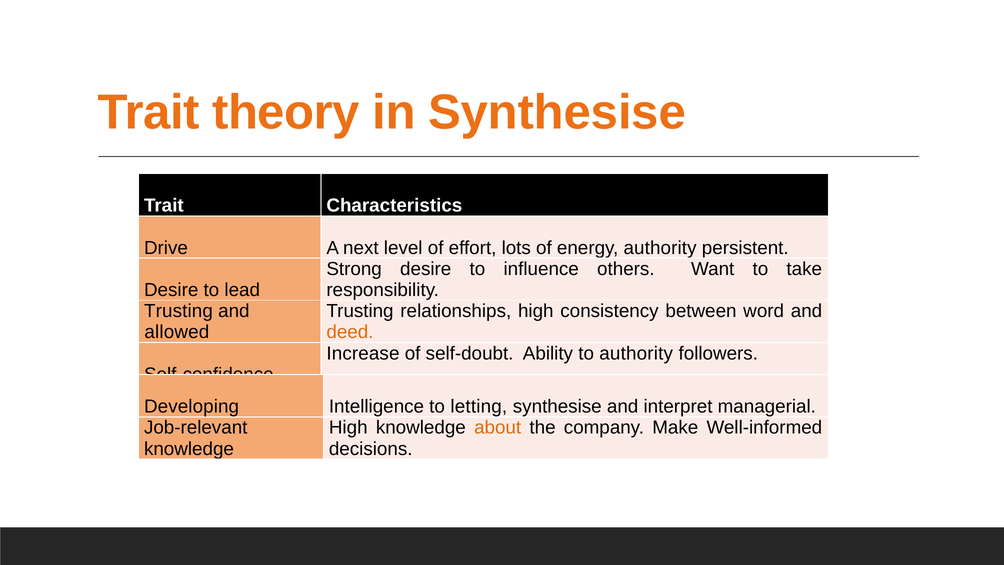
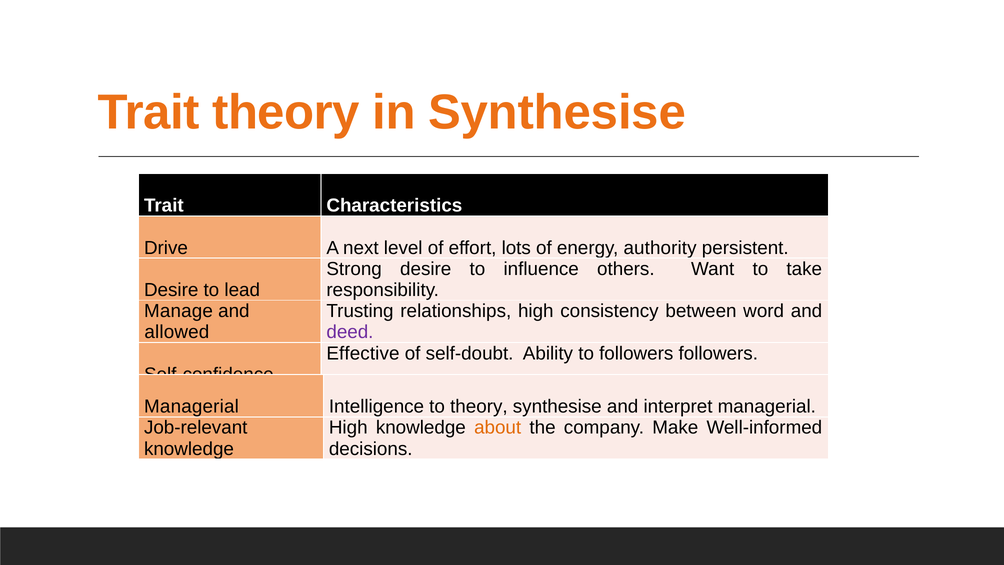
Trusting: Trusting -> Manage (178, 311)
deed colour: orange -> purple (350, 332)
Increase: Increase -> Effective (363, 353)
to authority: authority -> followers (636, 353)
Developing: Developing -> Managerial (192, 406)
to letting: letting -> theory (479, 406)
